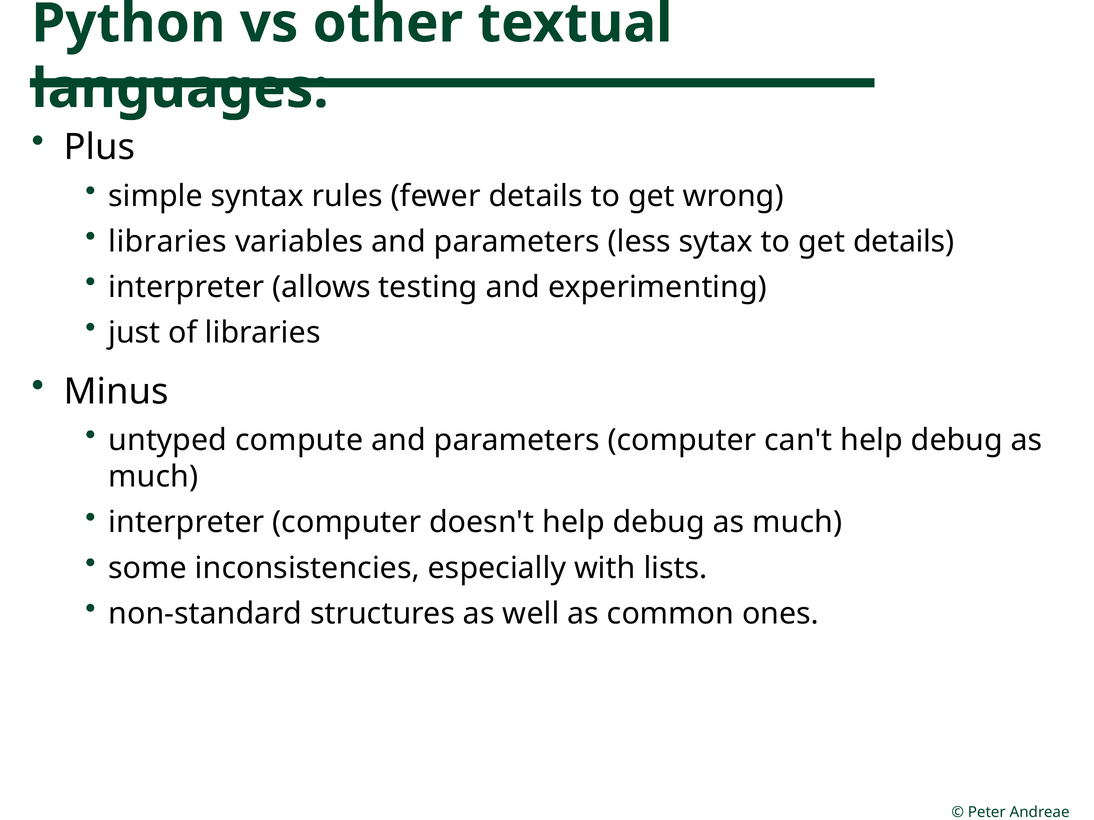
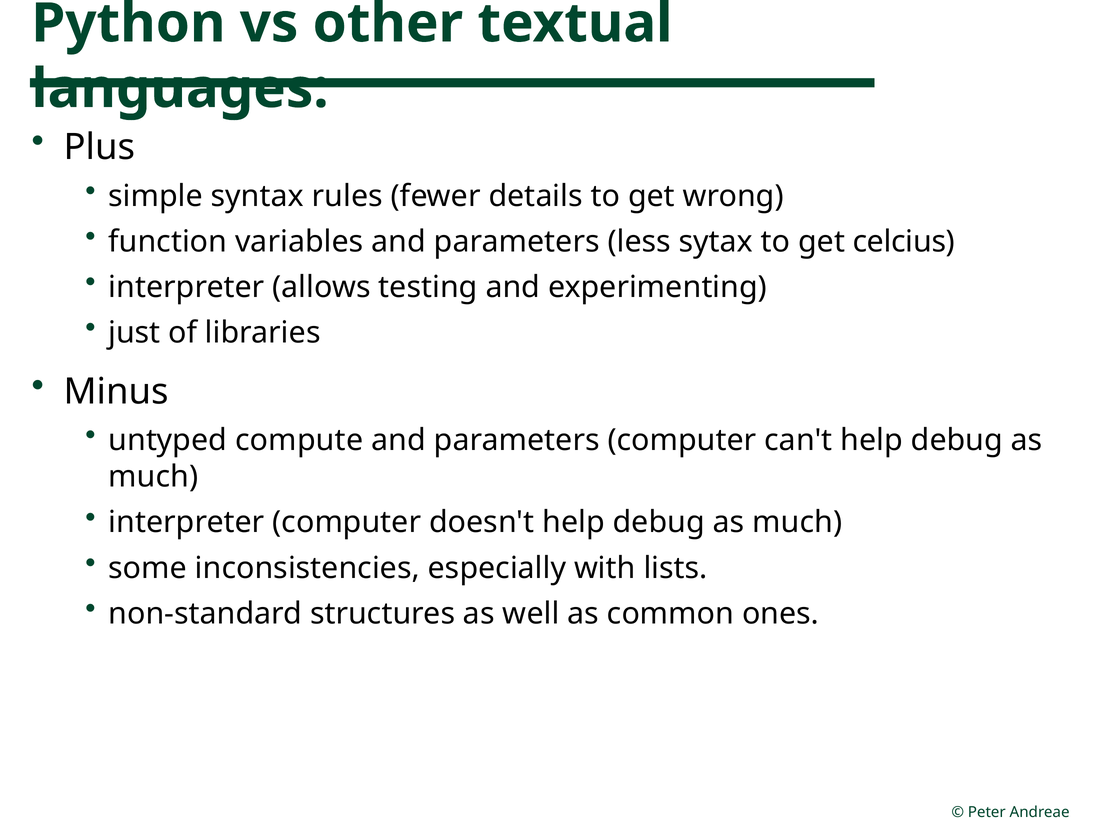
libraries: libraries -> function (168, 242)
get details: details -> celcius (904, 242)
